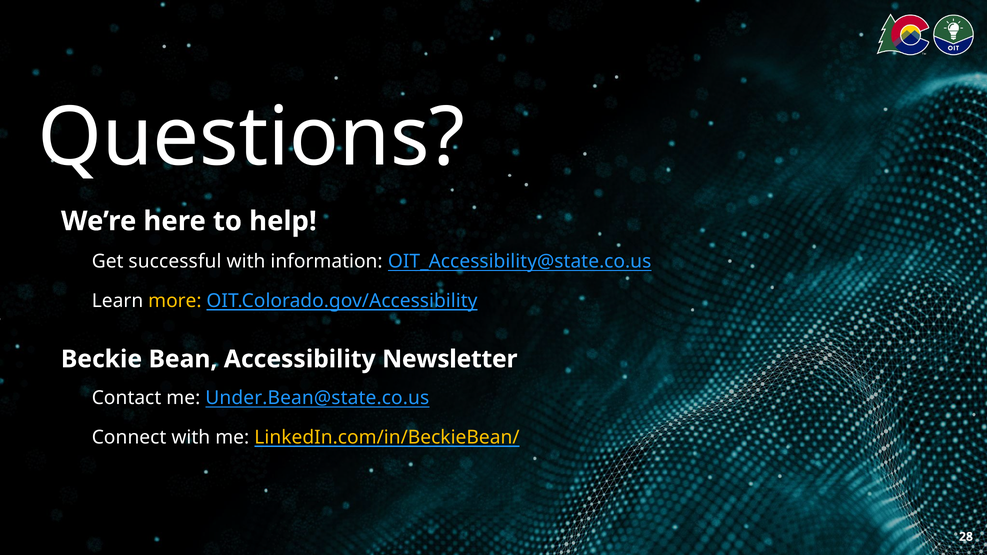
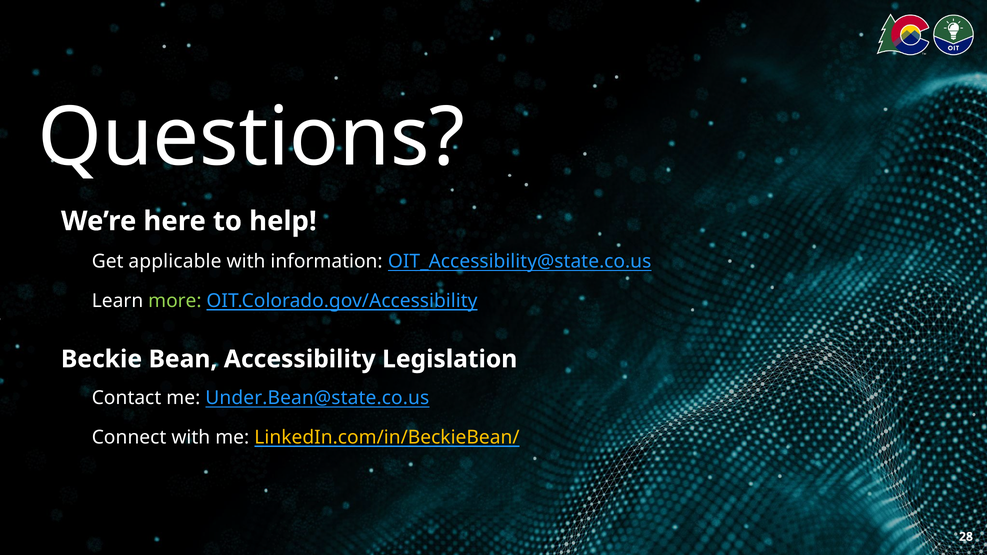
successful: successful -> applicable (175, 262)
more colour: yellow -> light green (175, 301)
Newsletter: Newsletter -> Legislation (450, 359)
